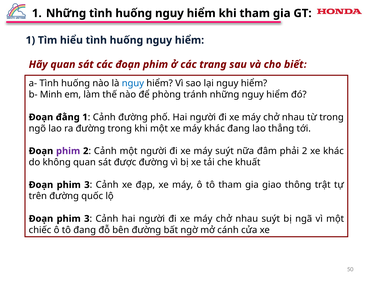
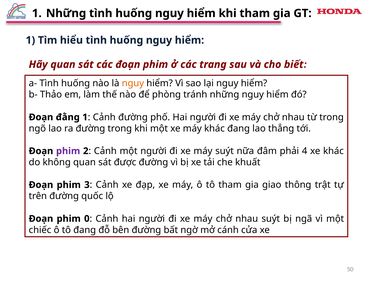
nguy colour: blue -> orange (133, 83)
Minh: Minh -> Thảo (51, 95)
phải 2: 2 -> 4 (305, 151)
3: 3 -> 0 (87, 219)
